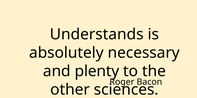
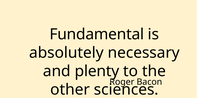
Understands: Understands -> Fundamental (97, 34)
